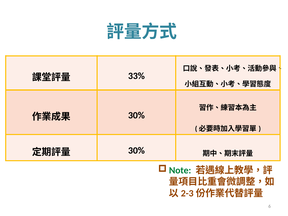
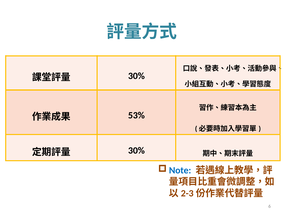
33%: 33% -> 30% (136, 76)
30%: 30% -> 53% (136, 115)
Note colour: green -> blue (180, 170)
